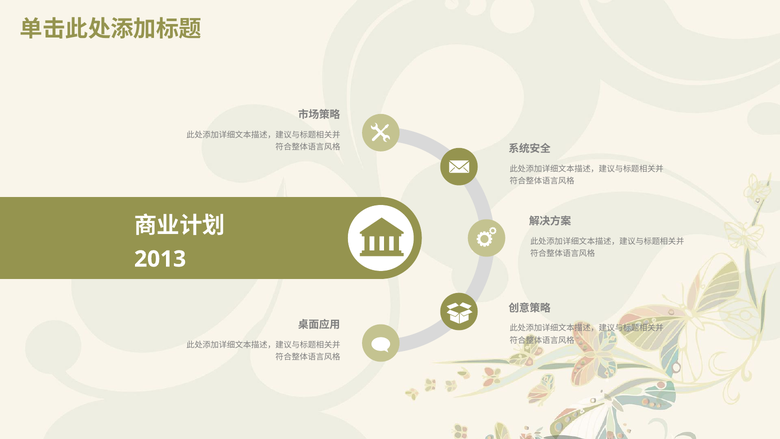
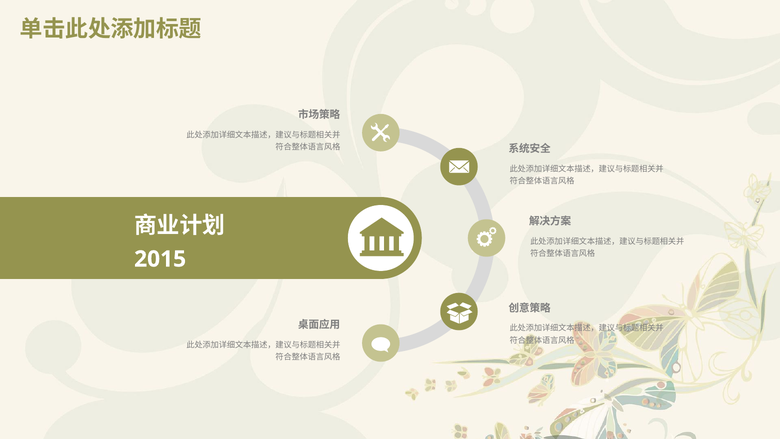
2013: 2013 -> 2015 (160, 259)
